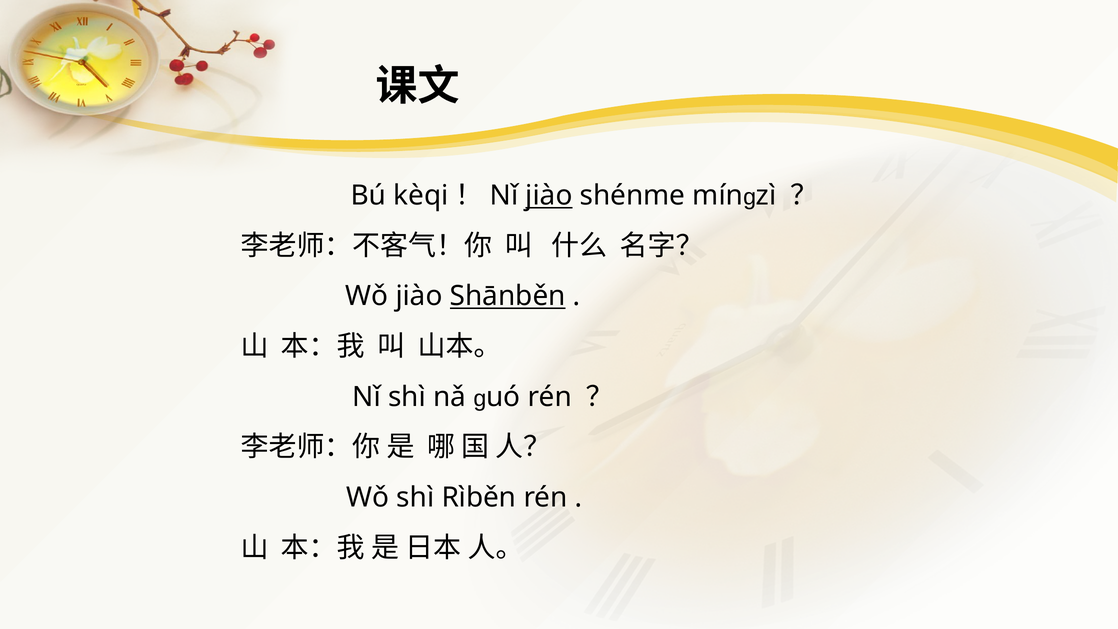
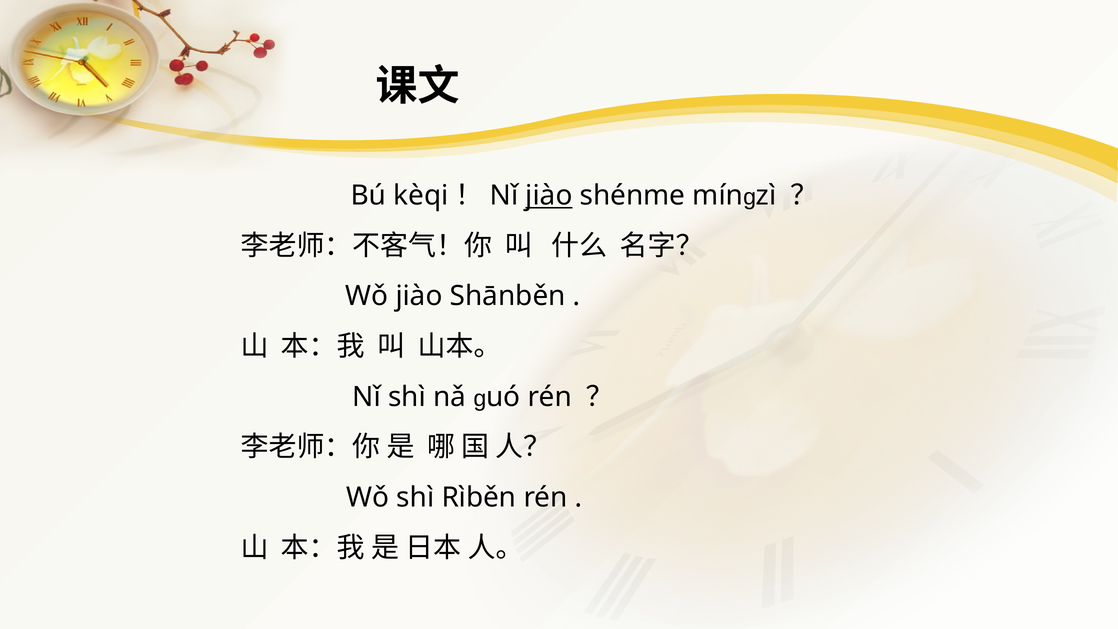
Shānběn underline: present -> none (508, 296)
